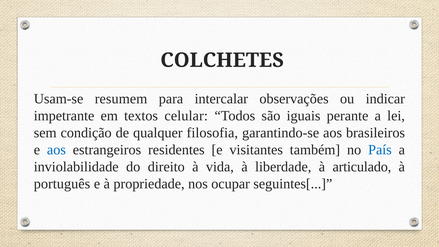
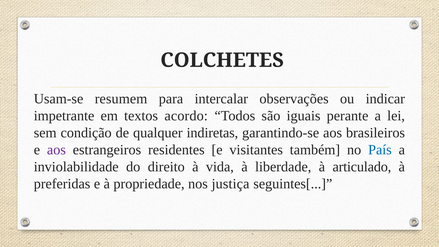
celular: celular -> acordo (186, 116)
filosofia: filosofia -> indiretas (212, 133)
aos colour: blue -> purple (56, 150)
português: português -> preferidas (62, 184)
ocupar: ocupar -> justiça (230, 184)
